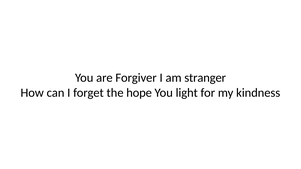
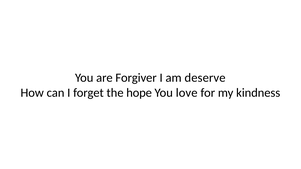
stranger: stranger -> deserve (205, 78)
light: light -> love (187, 93)
